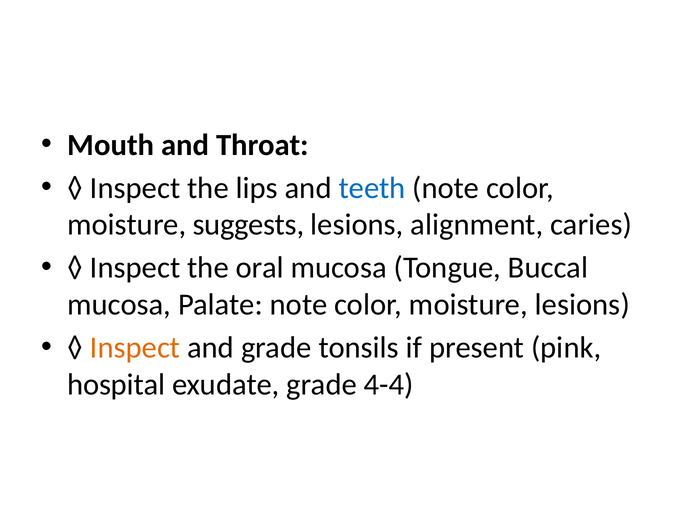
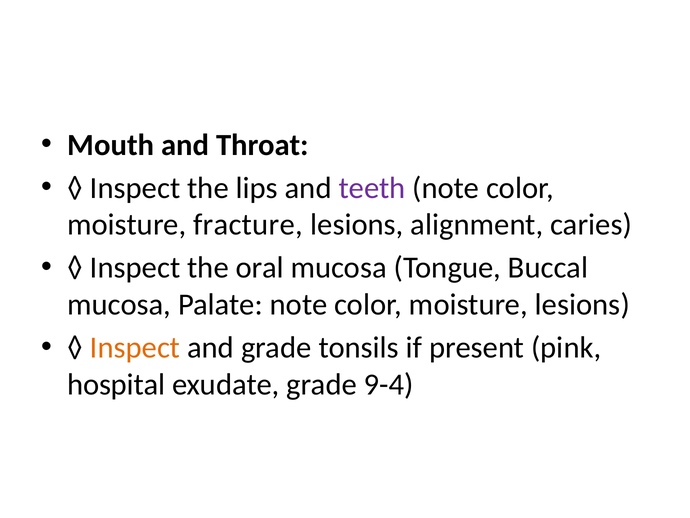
teeth colour: blue -> purple (372, 188)
suggests: suggests -> fracture (248, 225)
4-4: 4-4 -> 9-4 (389, 384)
